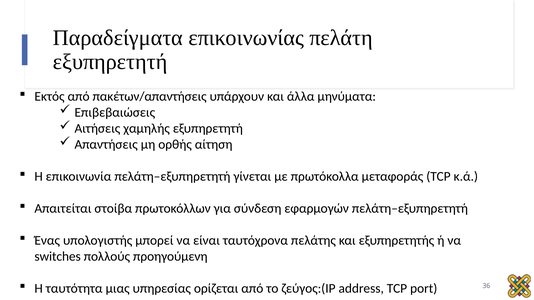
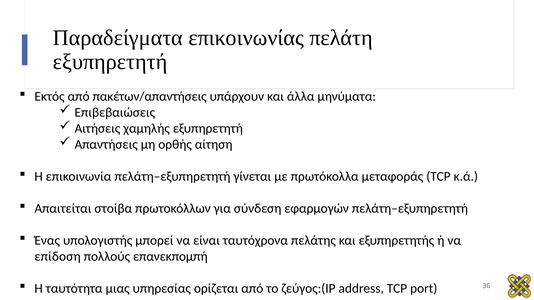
switches: switches -> επίδοση (58, 257)
προηγούμενη: προηγούμενη -> επανεκπομπή (170, 257)
